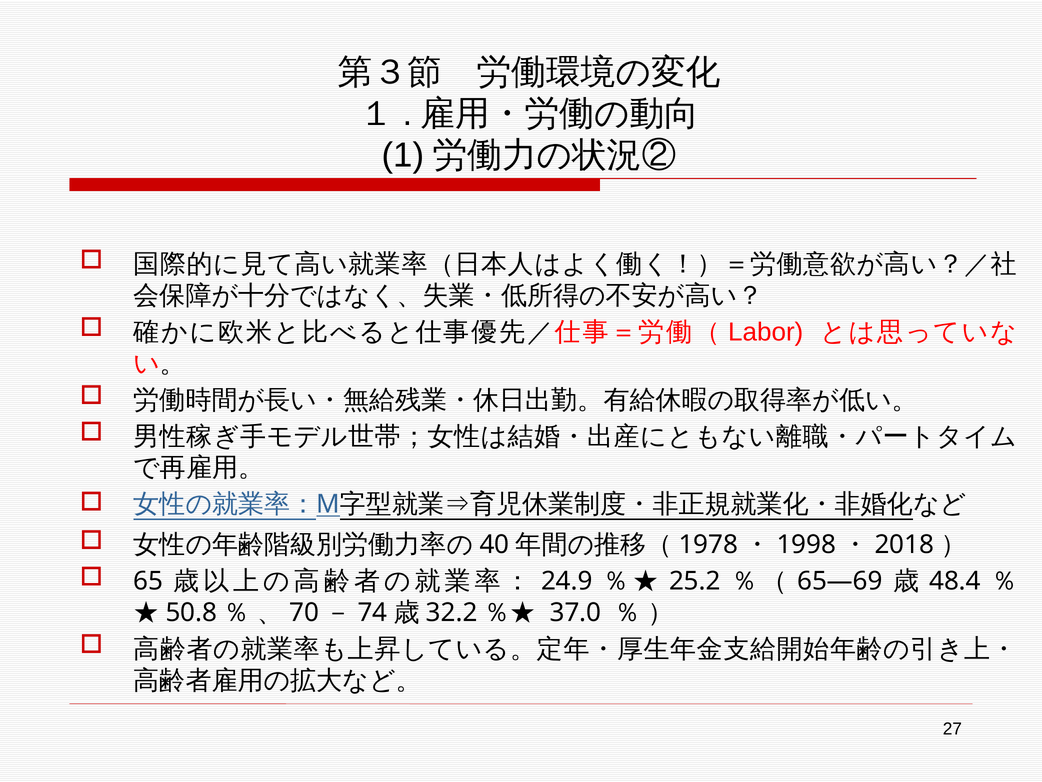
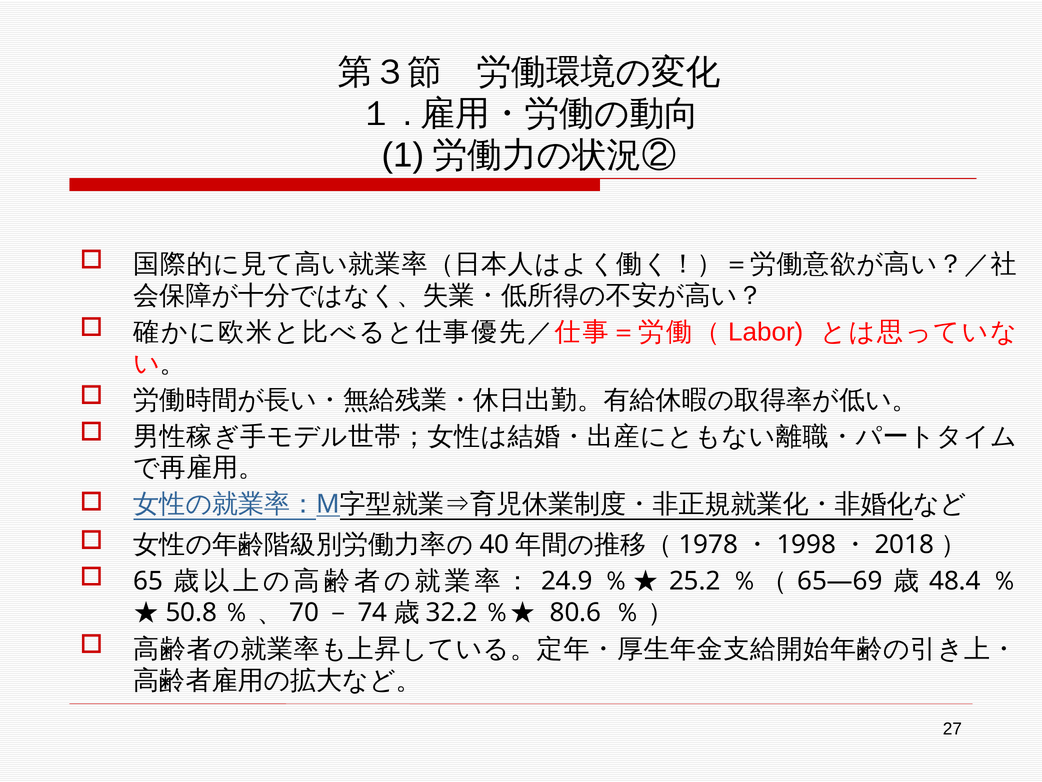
37.0: 37.0 -> 80.6 (575, 612)
